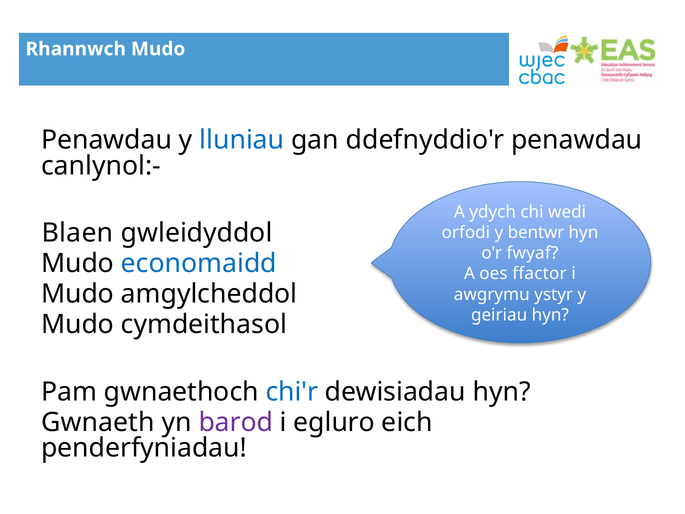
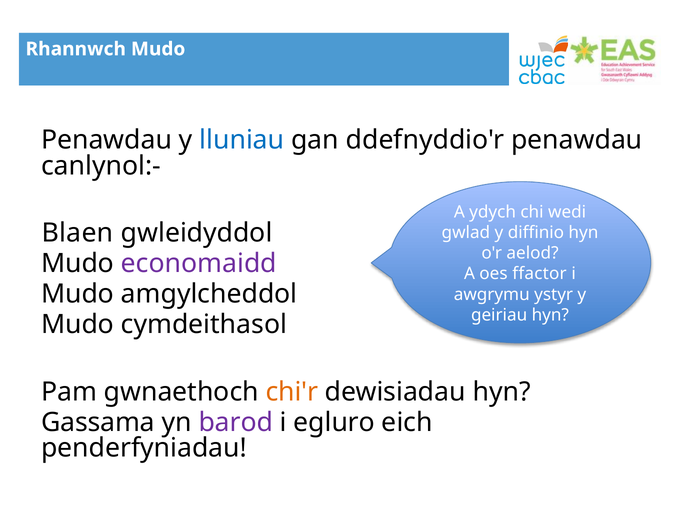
orfodi: orfodi -> gwlad (466, 233)
bentwr: bentwr -> diffinio (536, 233)
fwyaf: fwyaf -> aelod (533, 253)
economaidd colour: blue -> purple (199, 263)
chi'r colour: blue -> orange (292, 392)
Gwnaeth: Gwnaeth -> Gassama (98, 422)
